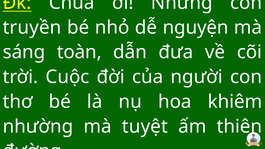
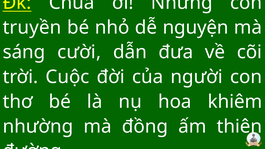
toàn: toàn -> cười (79, 52)
tuyệt: tuyệt -> đồng (145, 126)
